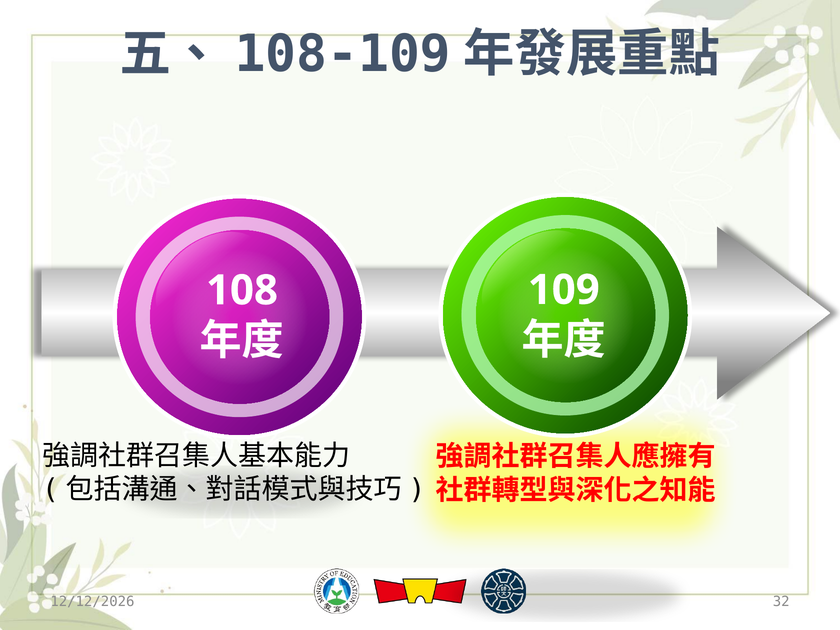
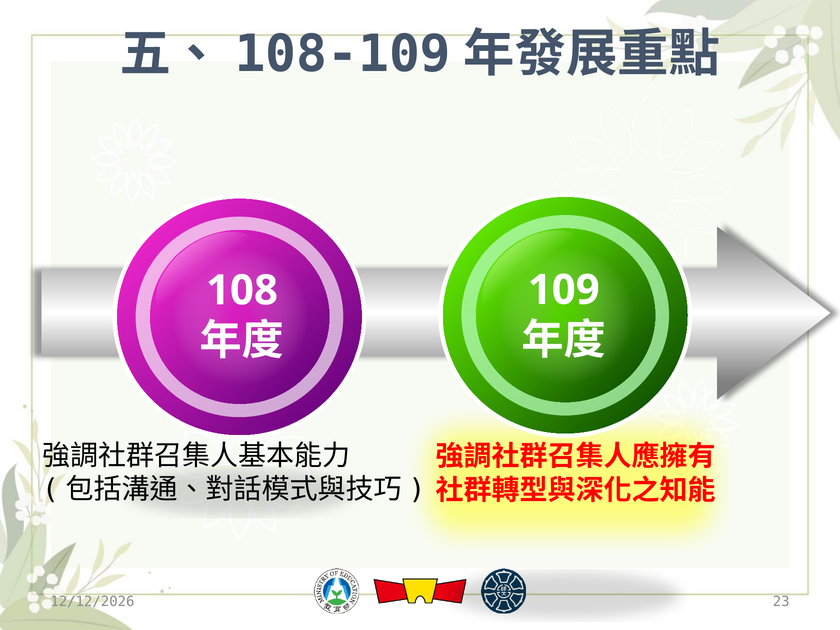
32: 32 -> 23 (781, 602)
